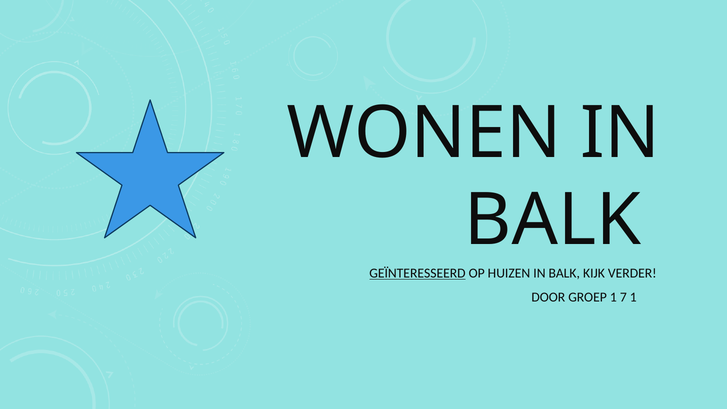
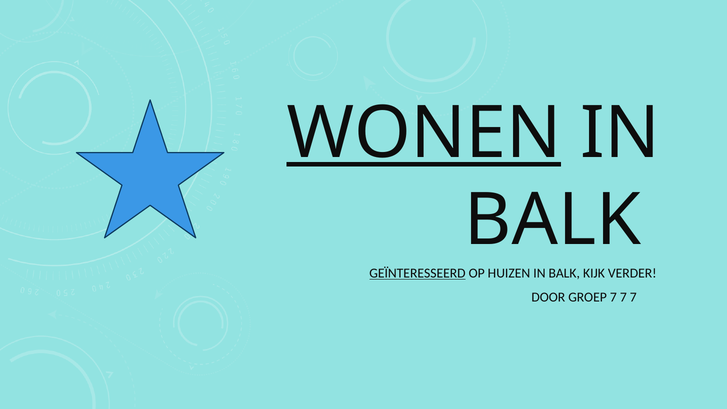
WONEN underline: none -> present (424, 133)
GROEP 1: 1 -> 7 (613, 297)
1: 1 -> 7 (633, 297)
